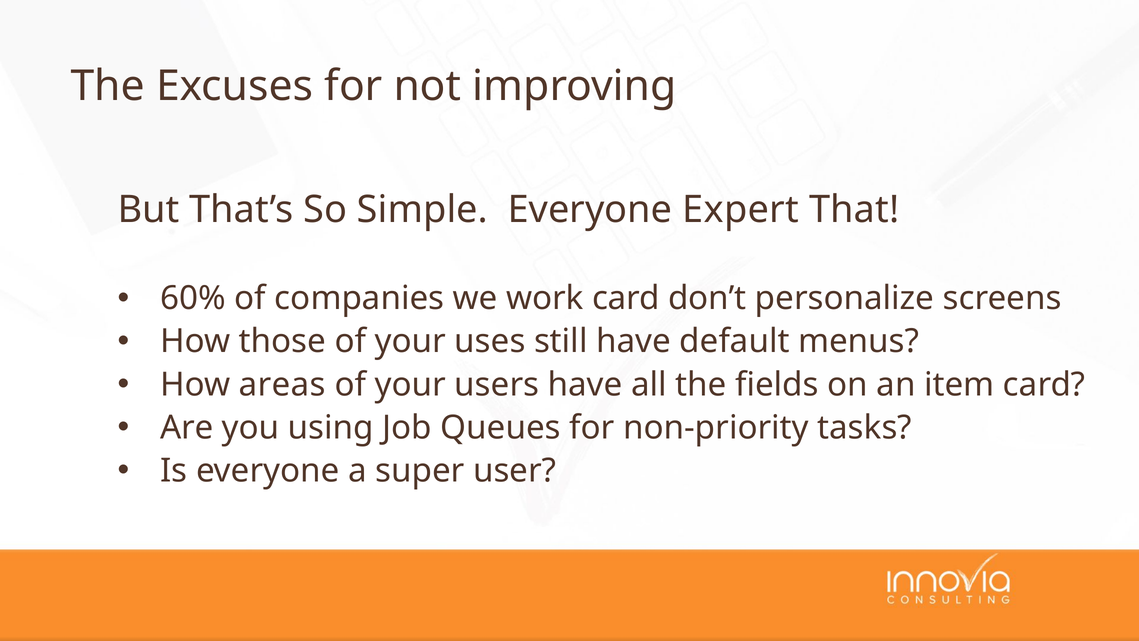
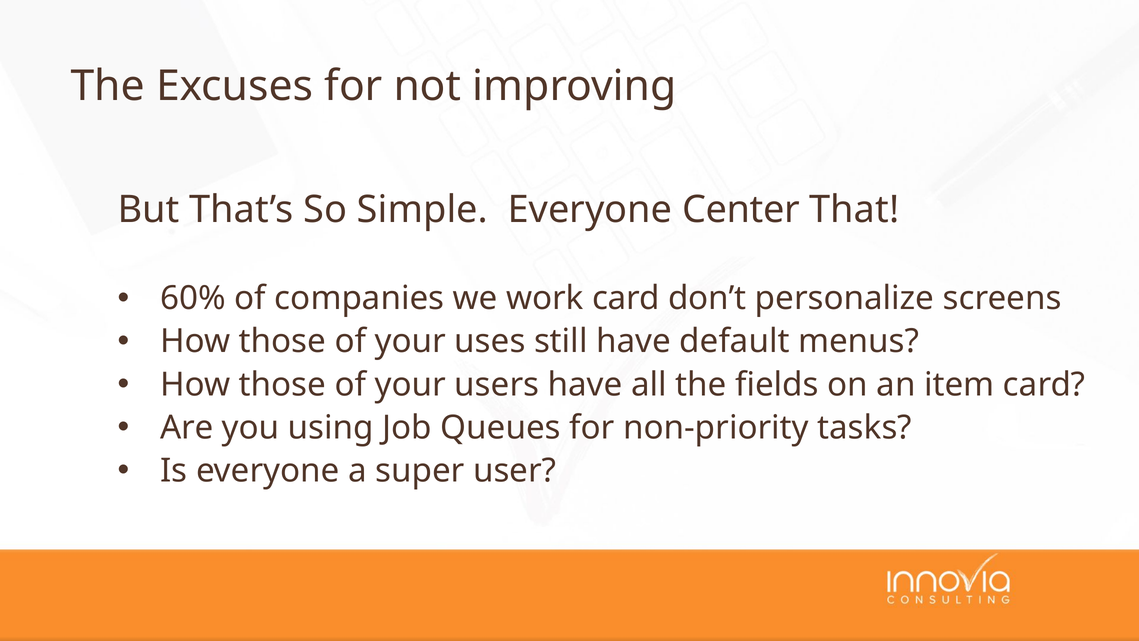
Expert: Expert -> Center (741, 210)
areas: areas -> those (283, 384)
